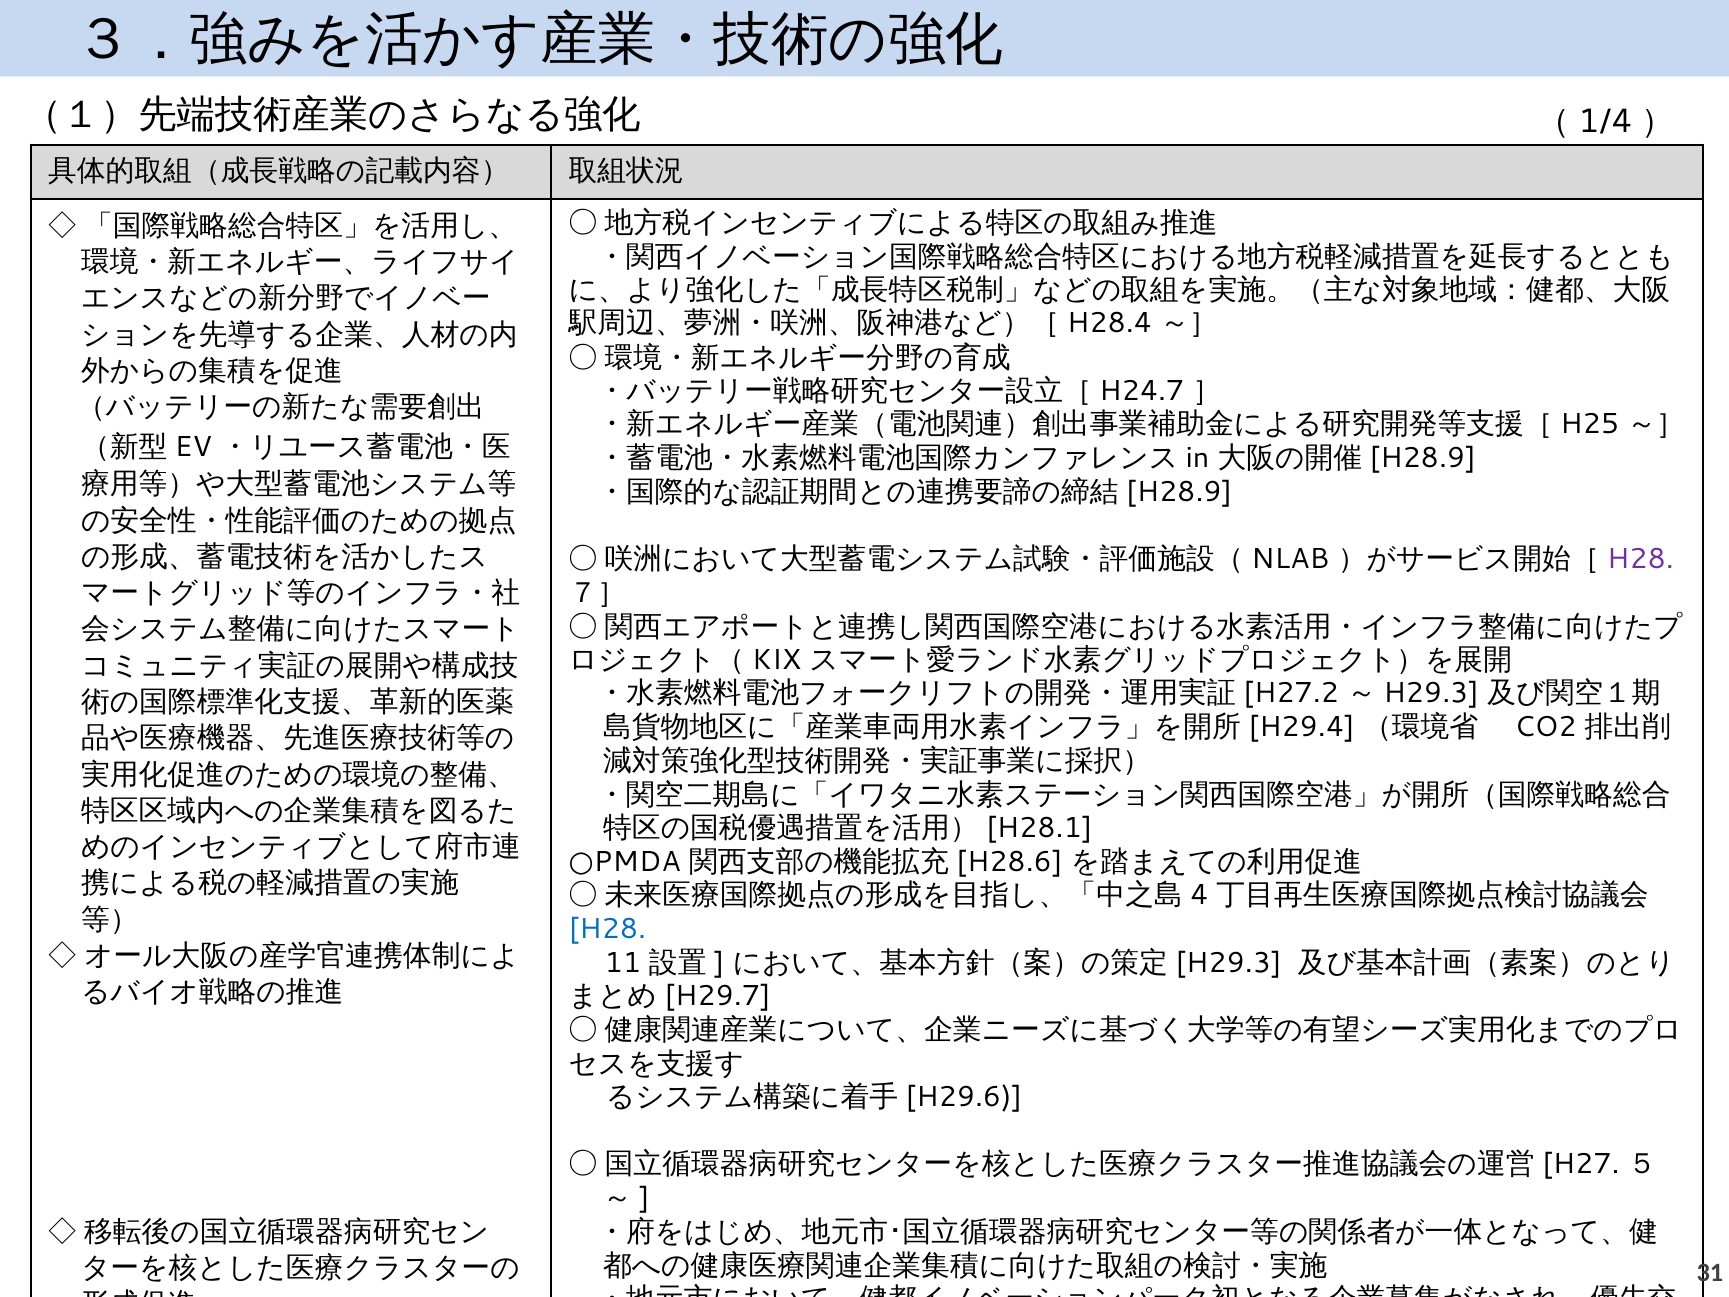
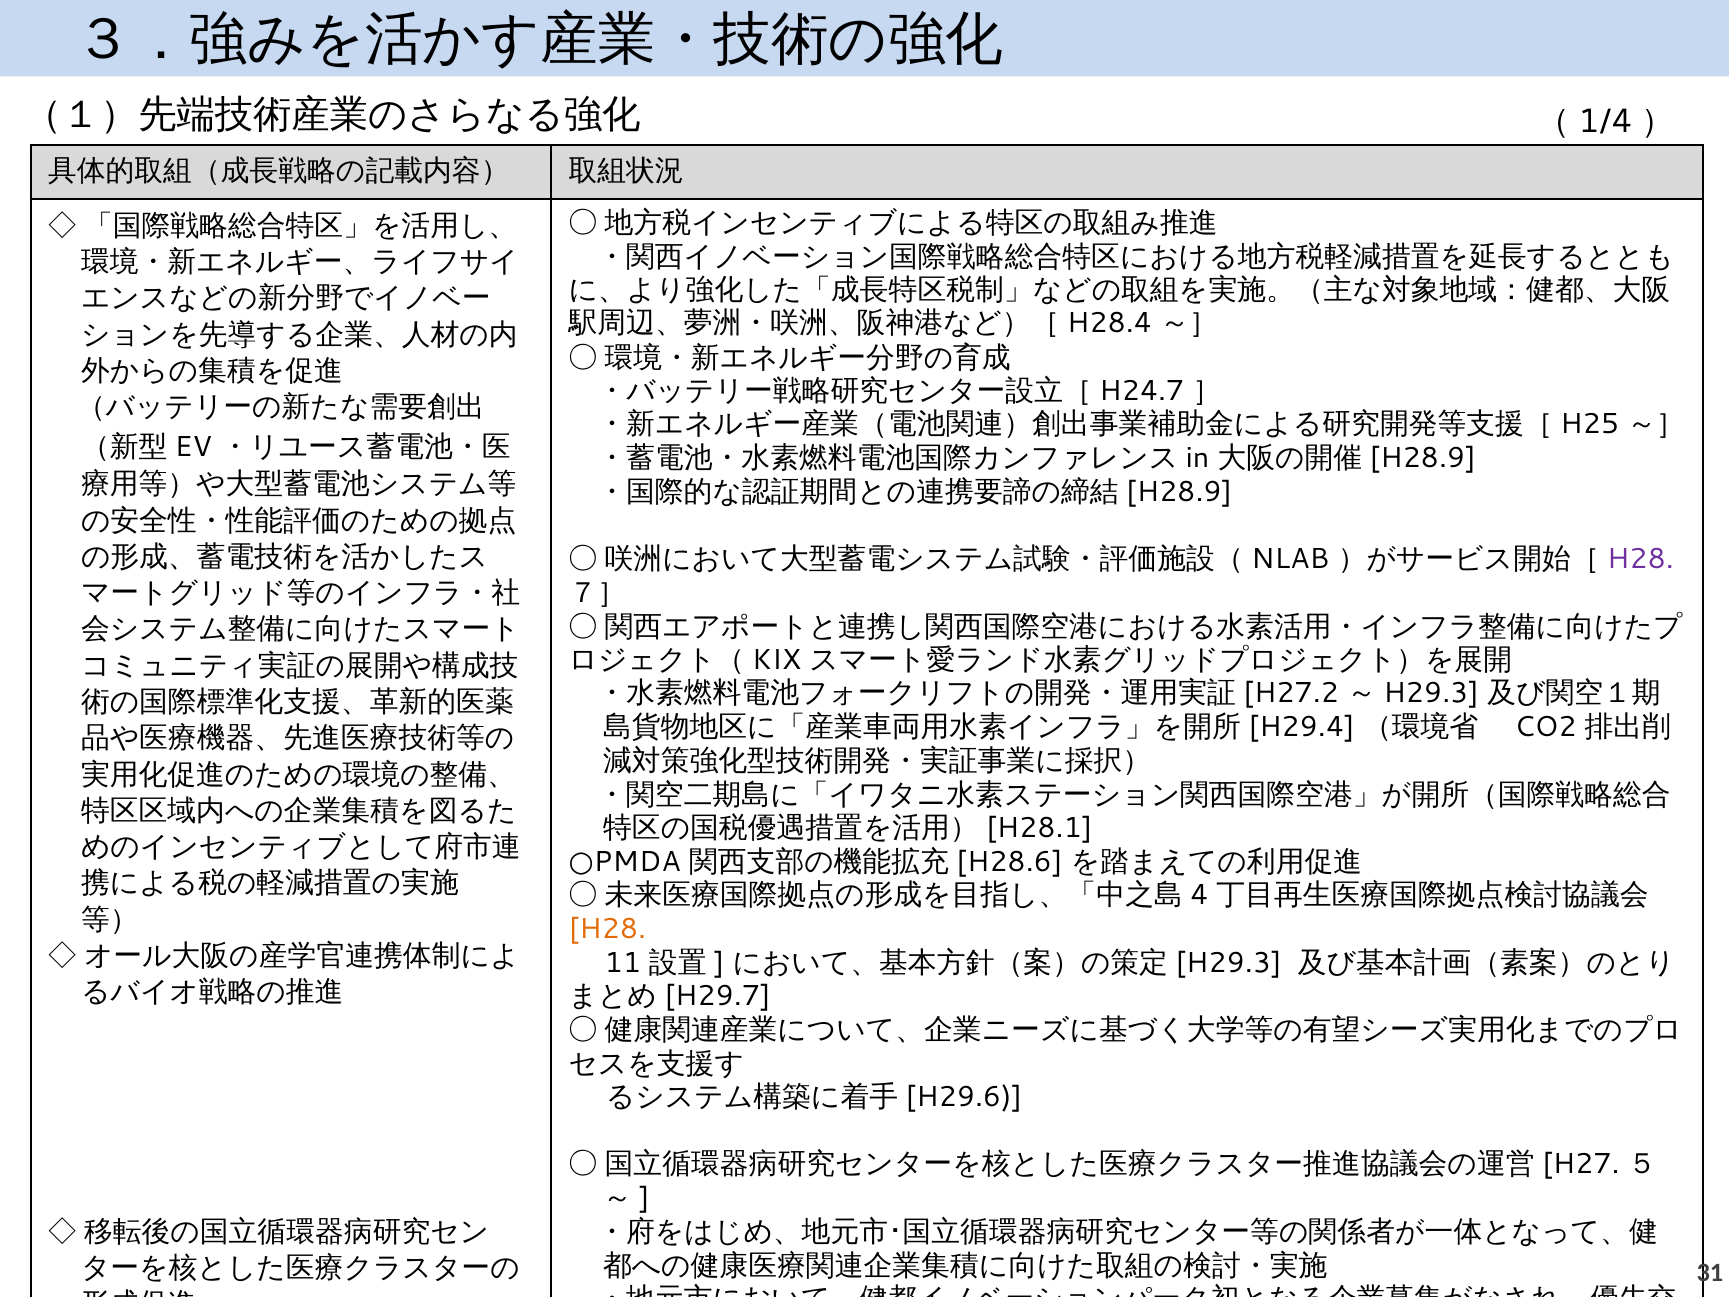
H28 colour: blue -> orange (607, 929)
